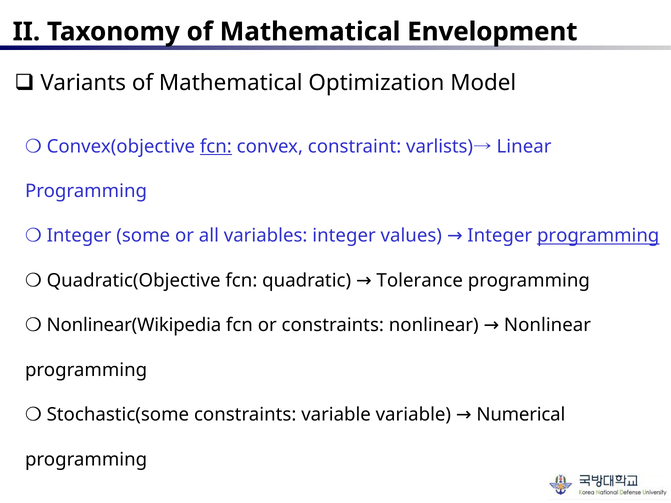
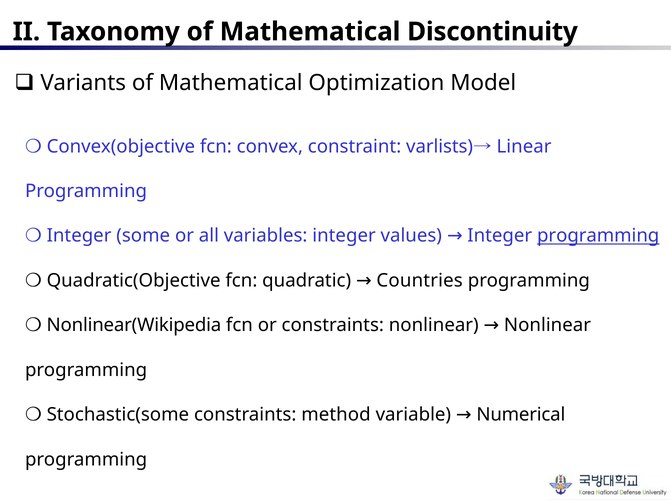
Envelopment: Envelopment -> Discontinuity (492, 32)
fcn underline: present -> none (216, 146)
Tolerance: Tolerance -> Countries (420, 281)
constraints variable: variable -> method (336, 415)
